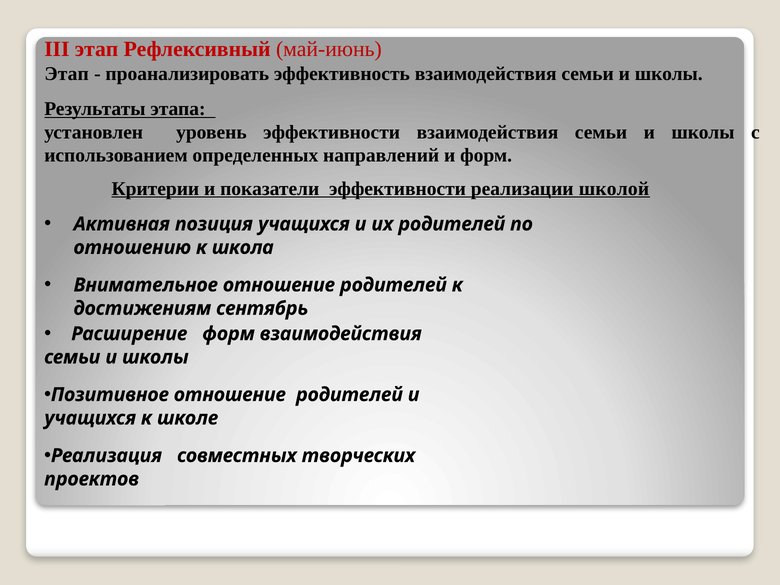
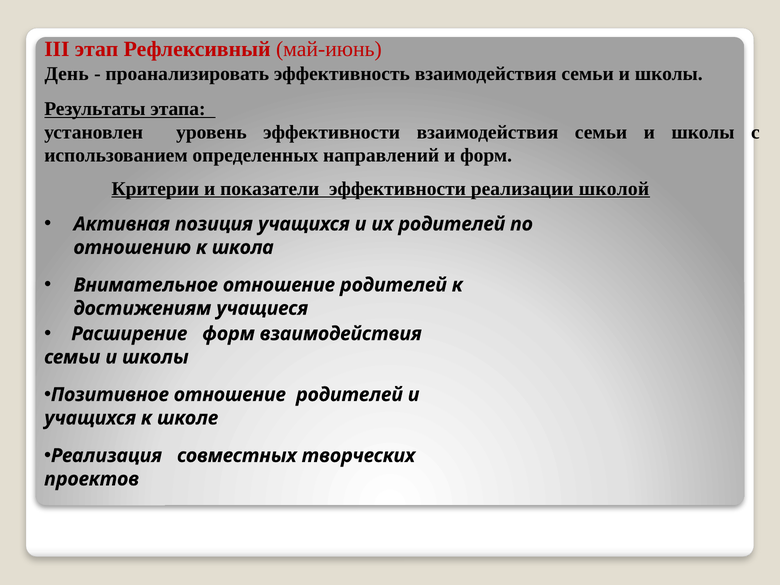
Этап: Этап -> День (67, 74)
сентябрь: сентябрь -> учащиеся (262, 308)
